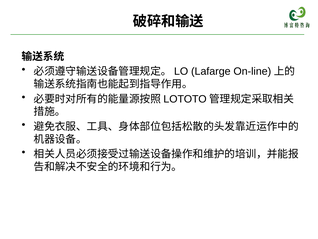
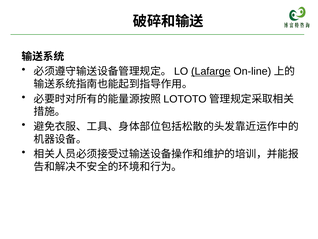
Lafarge underline: none -> present (211, 71)
